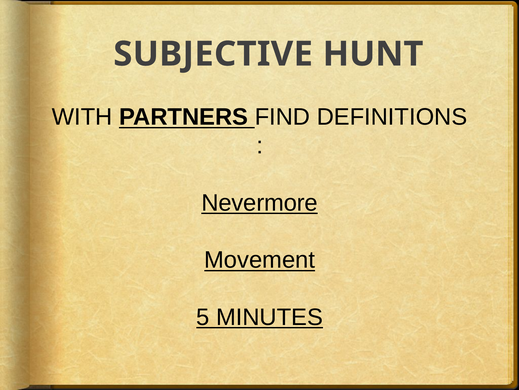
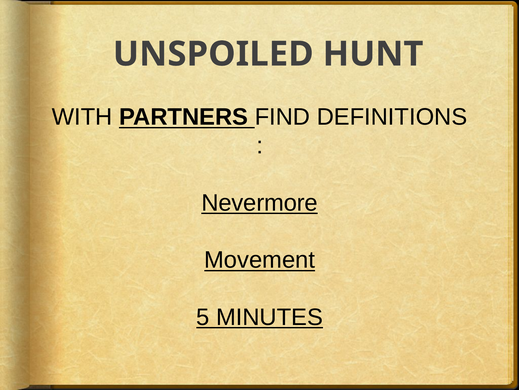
SUBJECTIVE: SUBJECTIVE -> UNSPOILED (213, 54)
